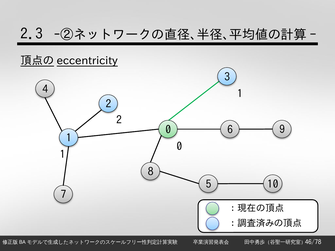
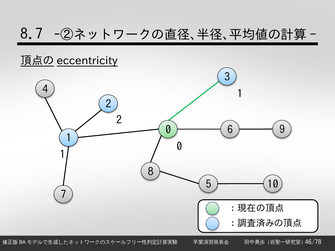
2.3: 2.3 -> 8.7 (32, 34)
